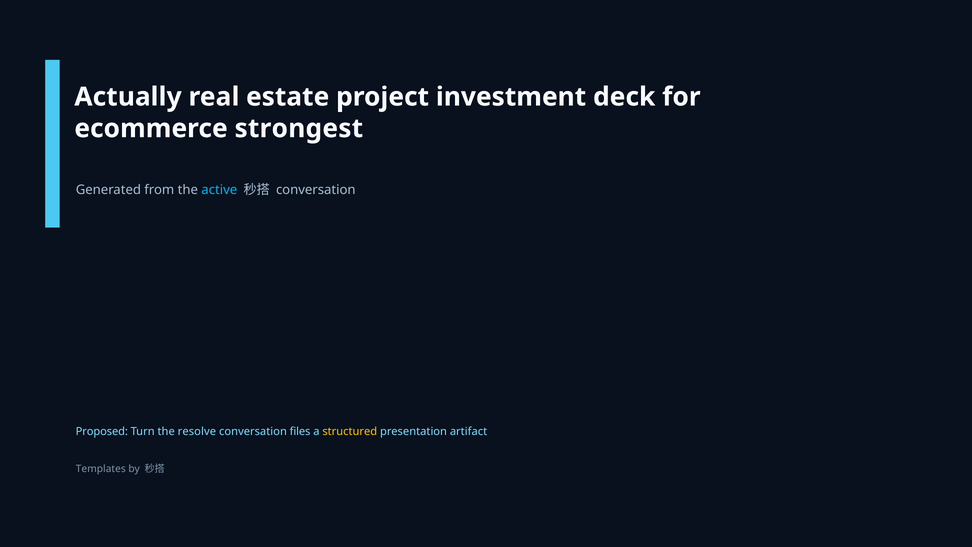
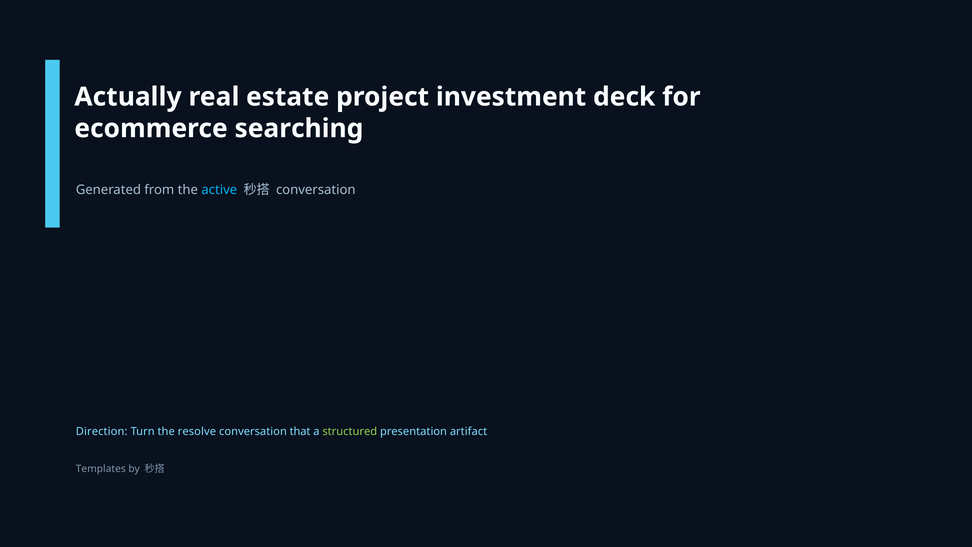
strongest: strongest -> searching (299, 128)
Proposed: Proposed -> Direction (102, 432)
files: files -> that (300, 432)
structured colour: yellow -> light green (350, 432)
